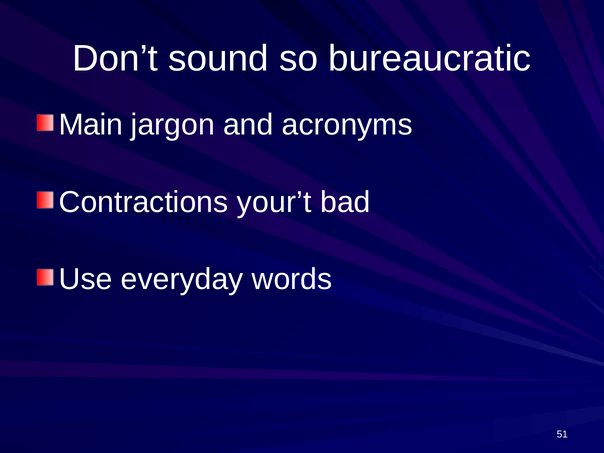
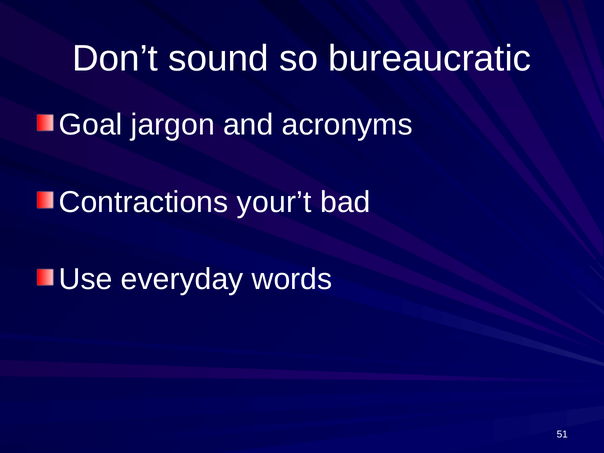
Main: Main -> Goal (91, 125)
